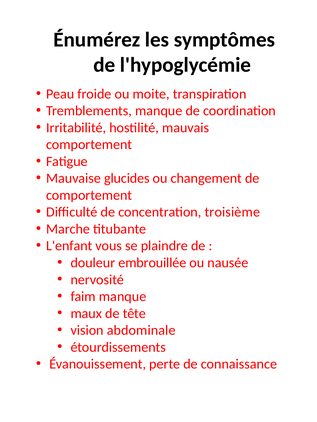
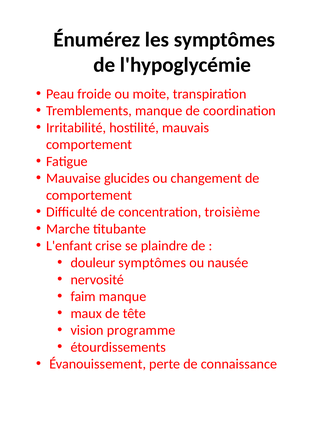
vous: vous -> crise (109, 246)
douleur embrouillée: embrouillée -> symptômes (152, 263)
abdominale: abdominale -> programme (141, 331)
